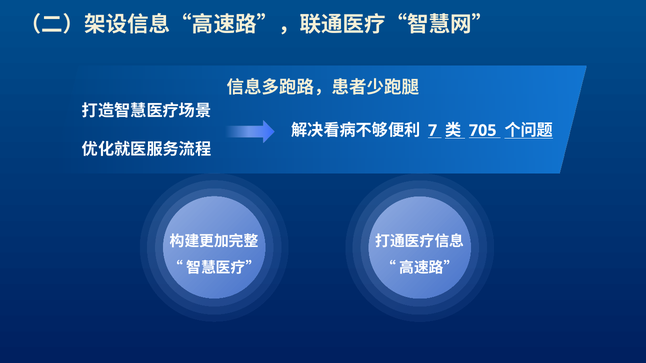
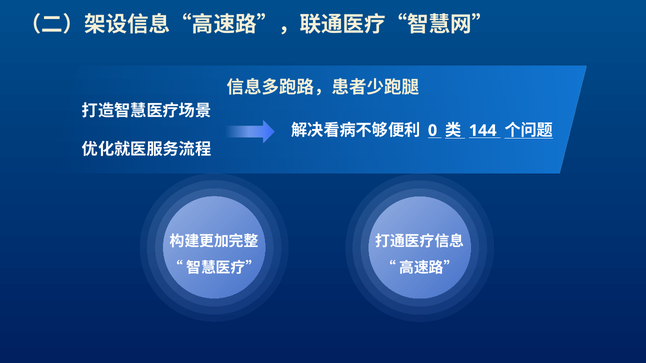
7: 7 -> 0 (433, 131)
705: 705 -> 144 (483, 131)
